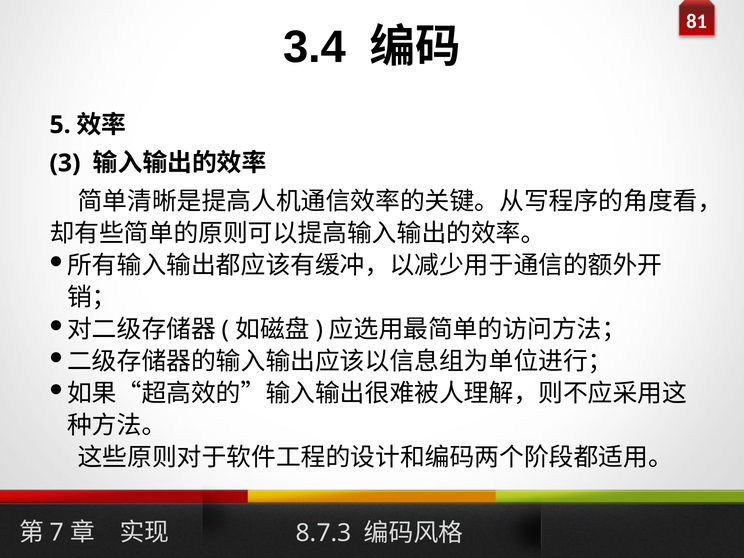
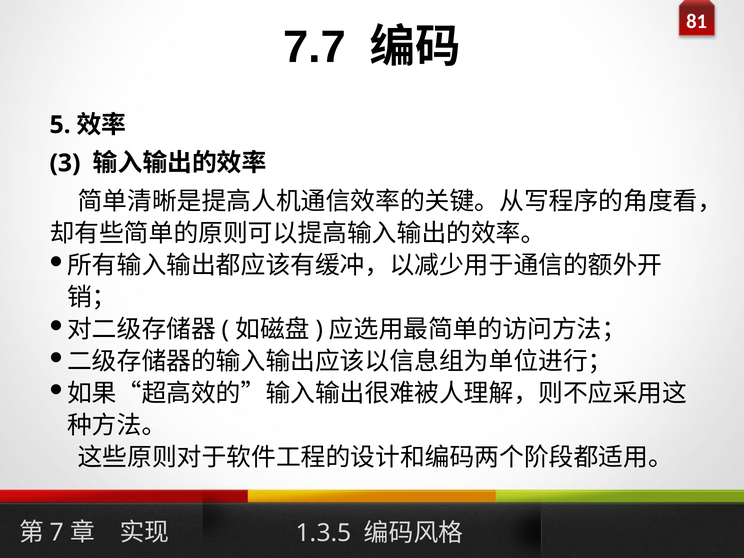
3.4: 3.4 -> 7.7 (315, 47)
8.7.3: 8.7.3 -> 1.3.5 (324, 533)
